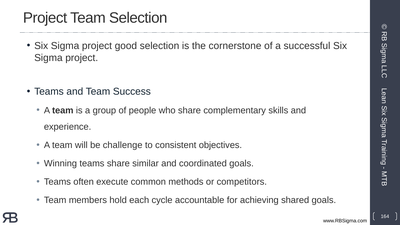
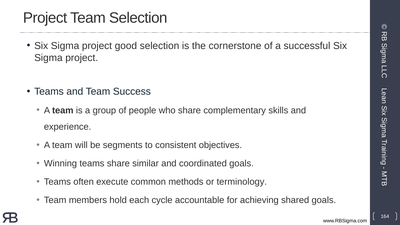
challenge: challenge -> segments (123, 145)
competitors: competitors -> terminology (242, 182)
